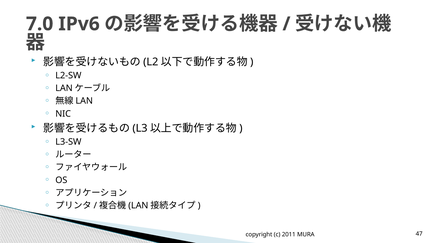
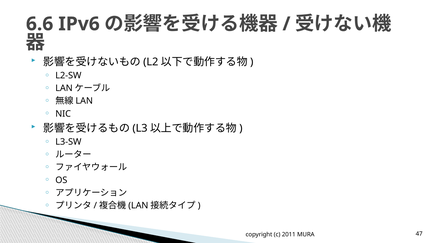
7.0: 7.0 -> 6.6 (40, 24)
